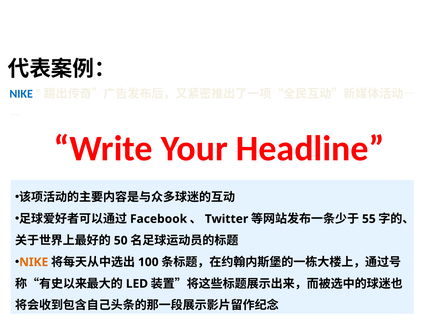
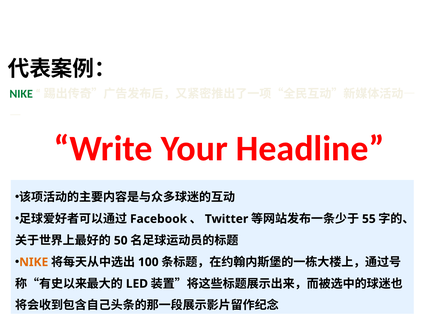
NIKE colour: blue -> green (21, 94)
